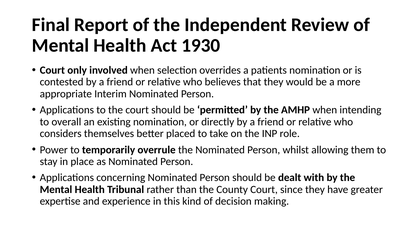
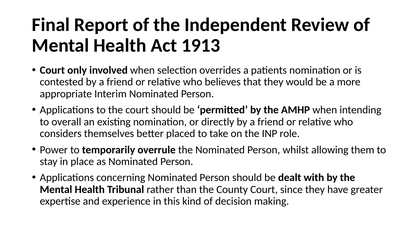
1930: 1930 -> 1913 (201, 46)
